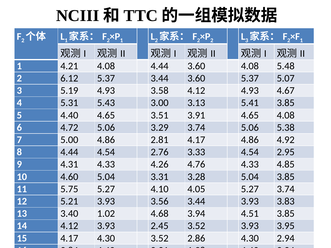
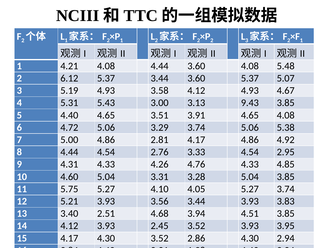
5.41: 5.41 -> 9.43 (250, 103)
1.02: 1.02 -> 2.51 (106, 214)
